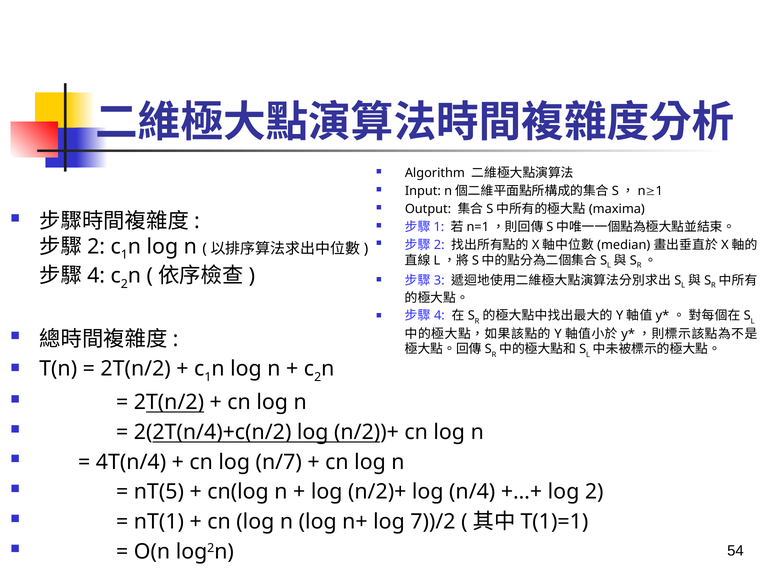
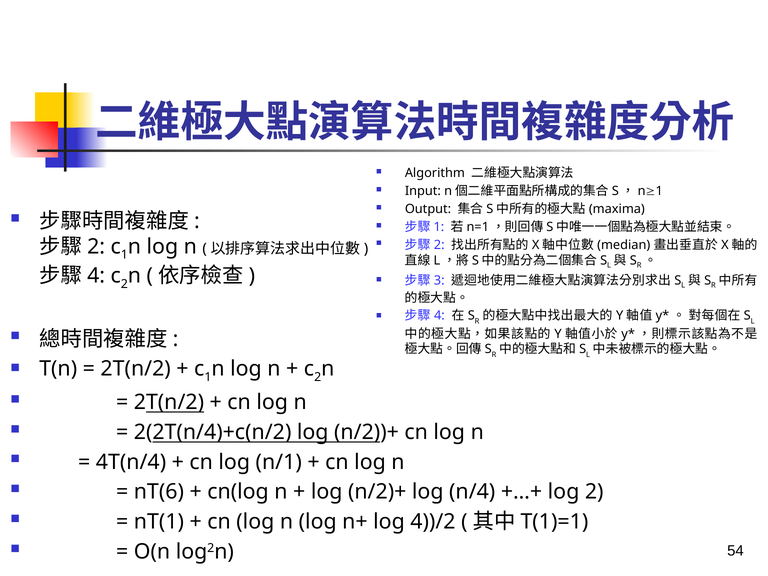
n/7: n/7 -> n/1 (279, 462)
nT(5: nT(5 -> nT(6 (159, 492)
7))/2: 7))/2 -> 4))/2 (433, 522)
